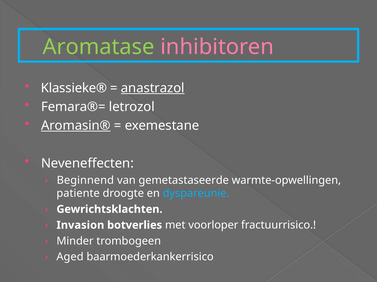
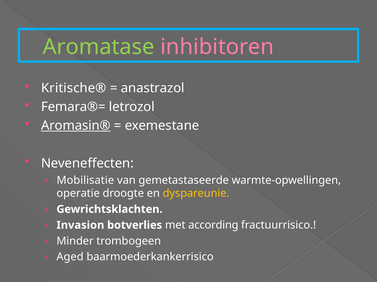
Klassieke®: Klassieke® -> Kritische® (74, 88)
anastrazol underline: present -> none (153, 88)
Beginnend: Beginnend -> Mobilisatie (85, 181)
patiente: patiente -> operatie (78, 194)
dyspareunie colour: light blue -> yellow (196, 194)
voorloper: voorloper -> according (213, 226)
